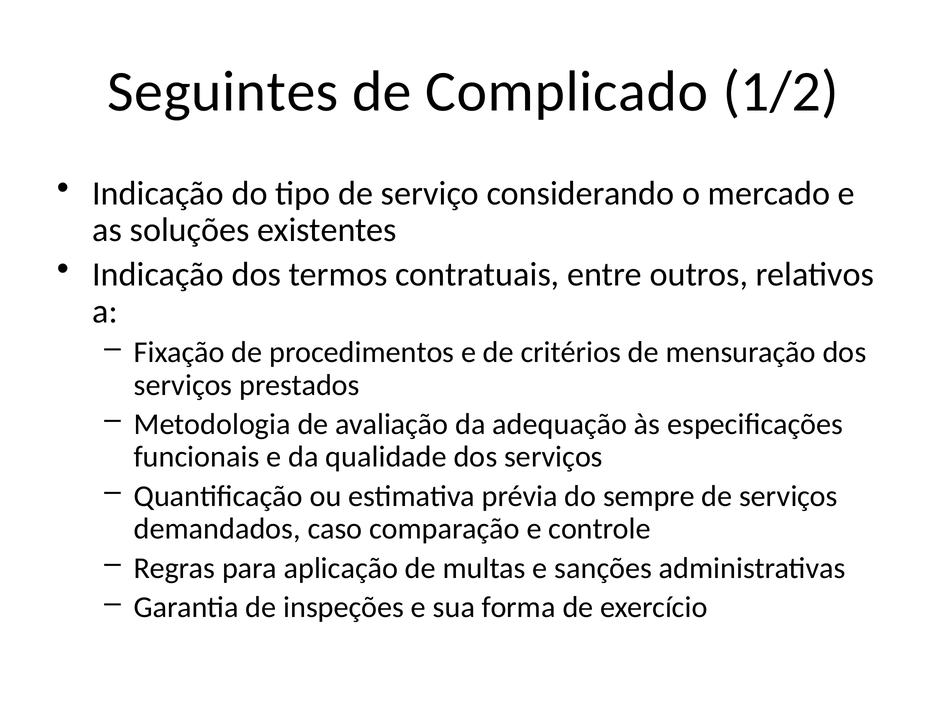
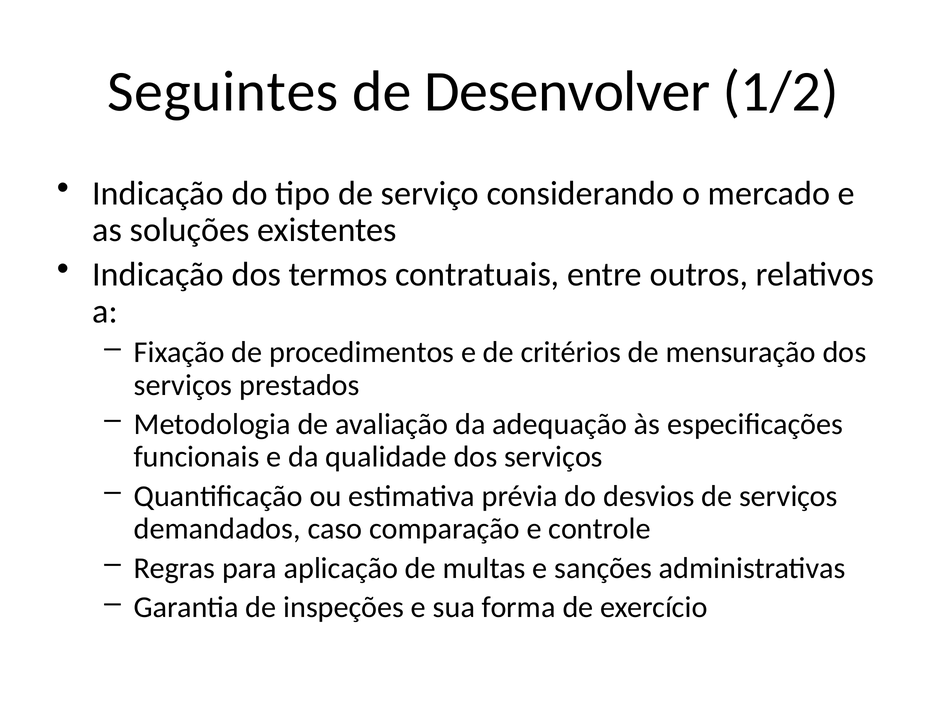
Complicado: Complicado -> Desenvolver (567, 92)
sempre: sempre -> desvios (649, 496)
